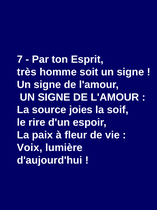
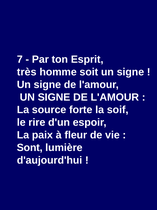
joies: joies -> forte (81, 109)
Voix: Voix -> Sont (30, 147)
